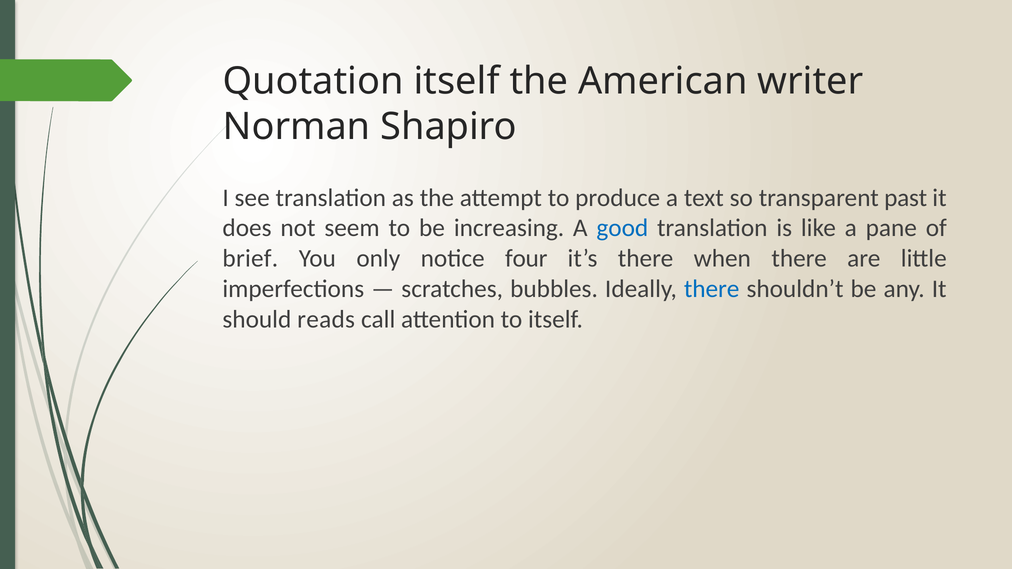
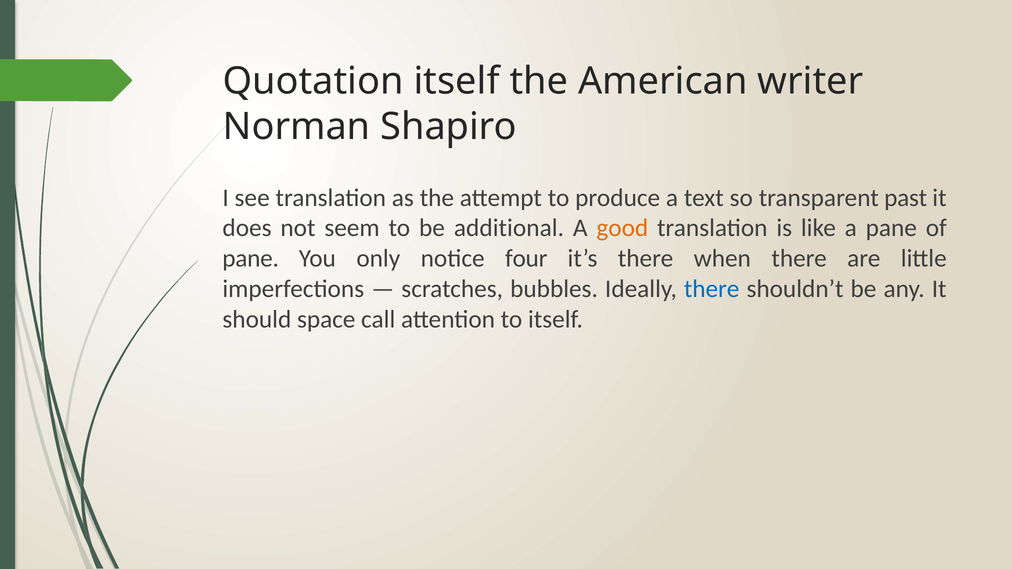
increasing: increasing -> additional (509, 228)
good colour: blue -> orange (622, 228)
brief: brief -> pane (251, 259)
reads: reads -> space (326, 319)
